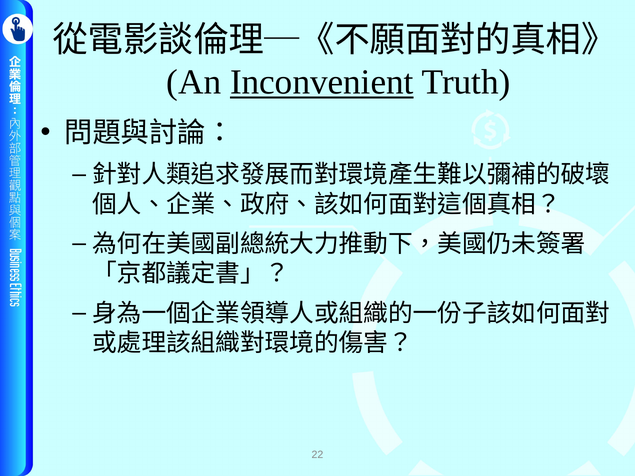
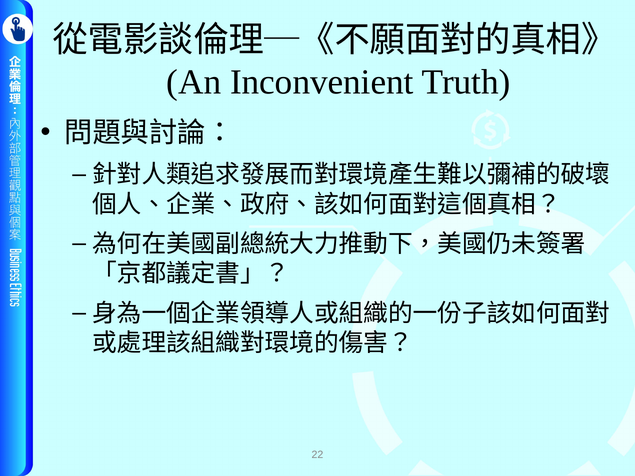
Inconvenient underline: present -> none (322, 82)
